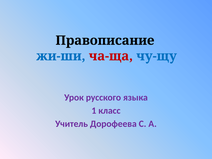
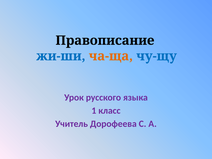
ча-ща colour: red -> orange (111, 56)
